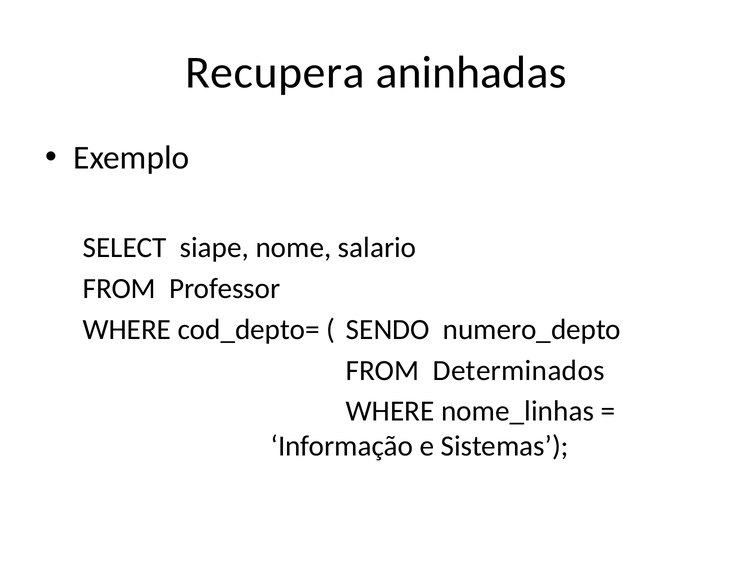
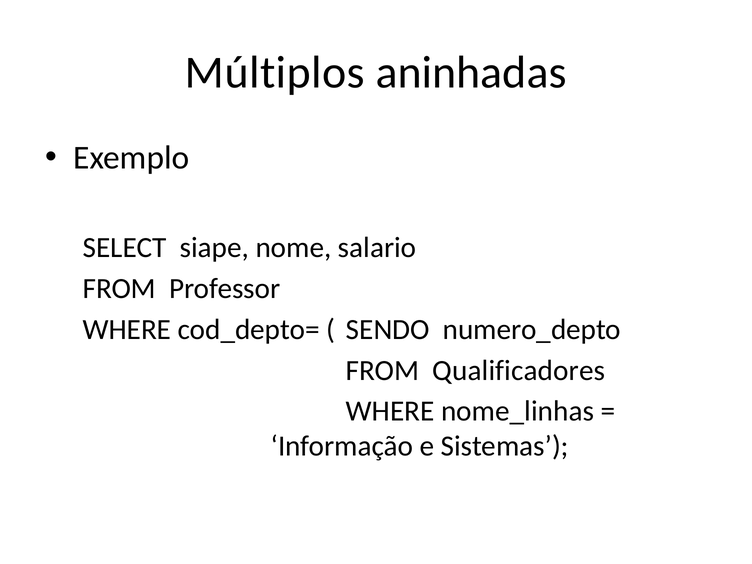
Recupera: Recupera -> Múltiplos (275, 73)
Determinados: Determinados -> Qualificadores (519, 370)
